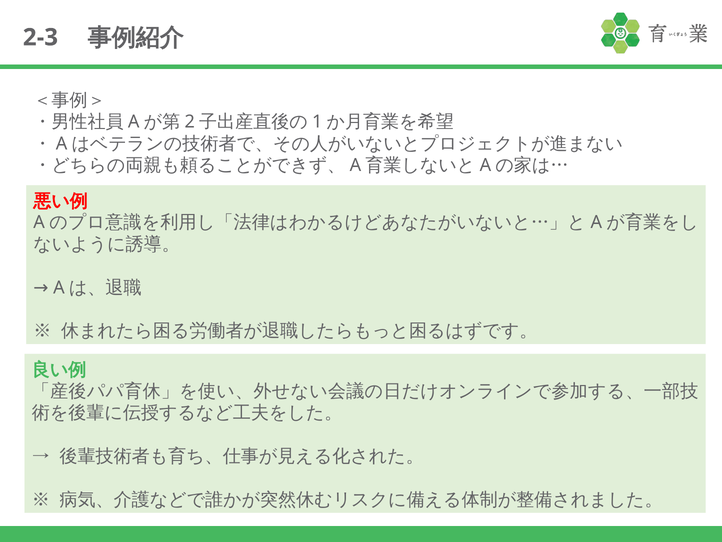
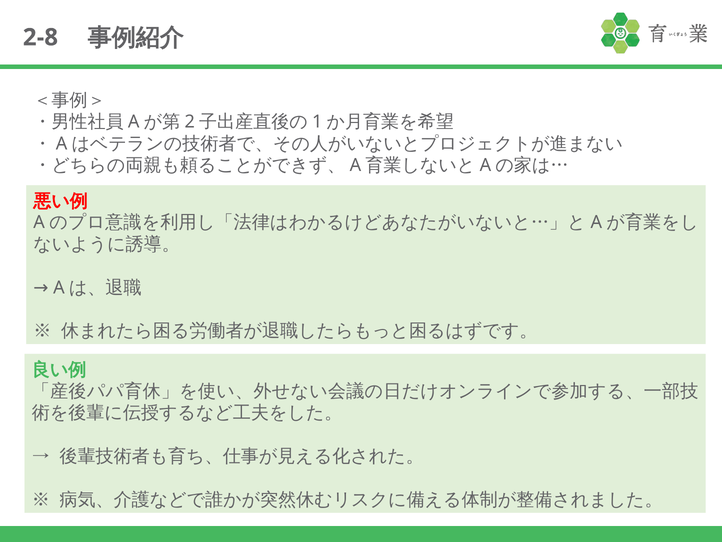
2-3: 2-3 -> 2-8 (40, 37)
